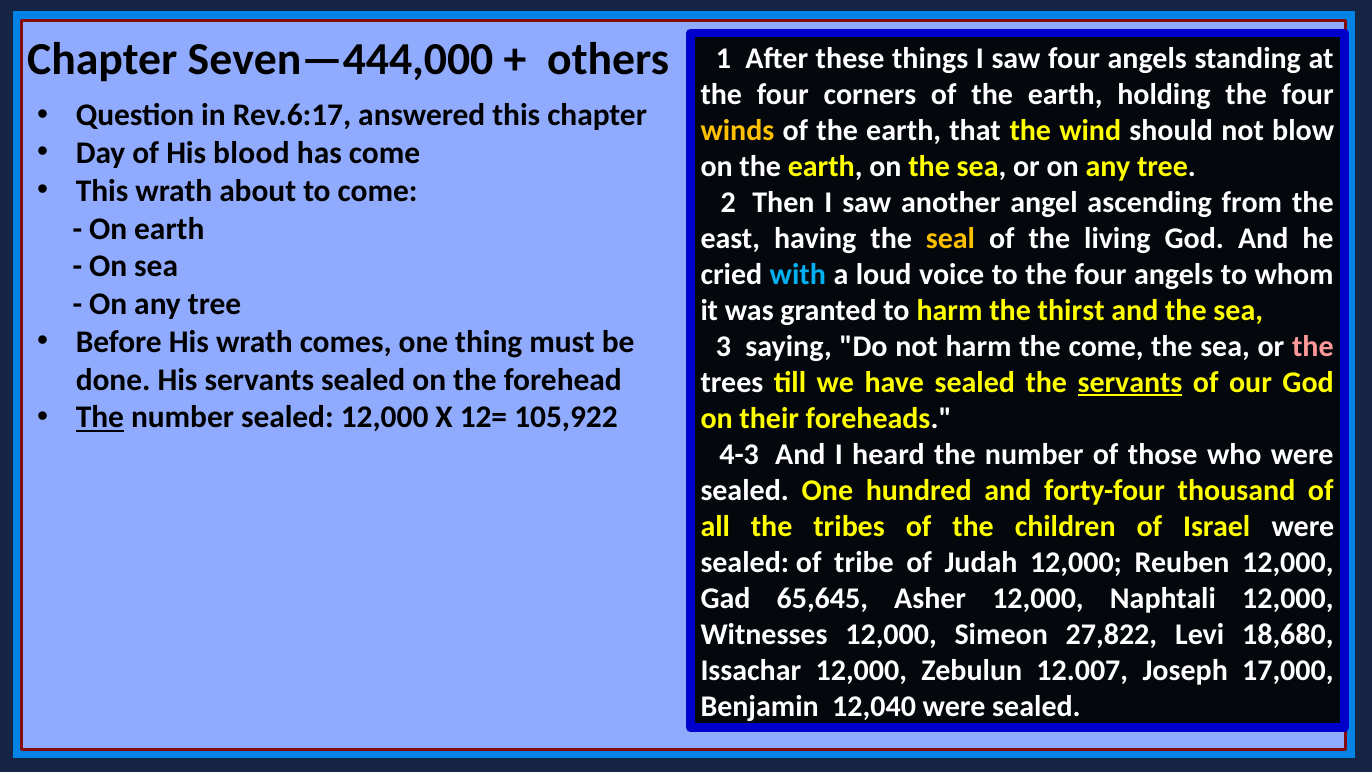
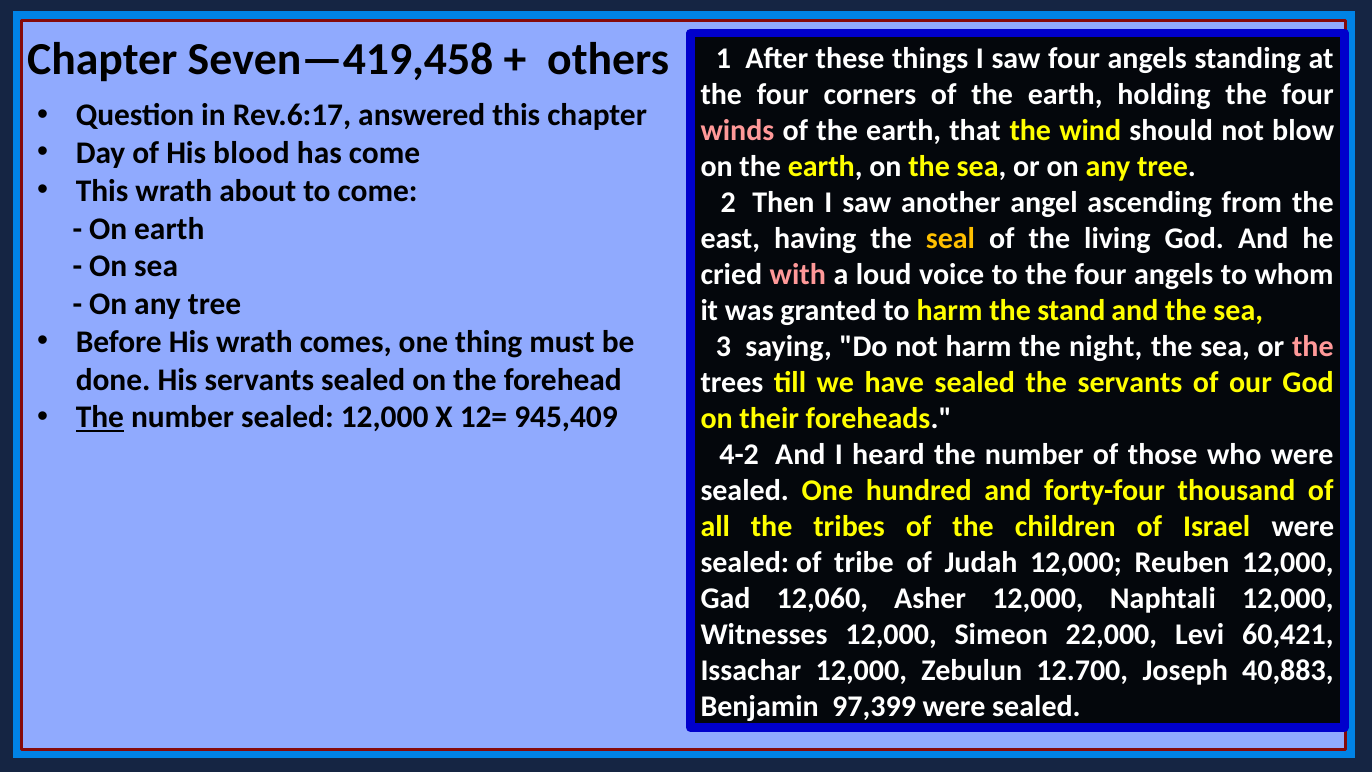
Seven—444,000: Seven—444,000 -> Seven—419,458 (341, 60)
winds colour: yellow -> pink (737, 130)
with colour: light blue -> pink (798, 274)
thirst: thirst -> stand (1071, 310)
the come: come -> night (1106, 346)
servants underline: present -> none (1130, 382)
105,922: 105,922 -> 945,409 (566, 417)
4-3: 4-3 -> 4-2 (739, 454)
65,645: 65,645 -> 12,060 (822, 598)
27,822: 27,822 -> 22,000 (1111, 634)
18,680: 18,680 -> 60,421 (1288, 634)
12.007: 12.007 -> 12.700 (1082, 670)
17,000: 17,000 -> 40,883 (1288, 670)
12,040: 12,040 -> 97,399 (874, 706)
